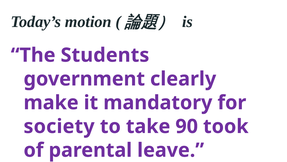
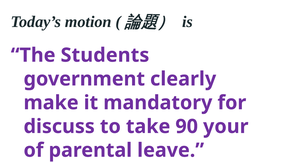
society: society -> discuss (59, 126)
took: took -> your (226, 126)
